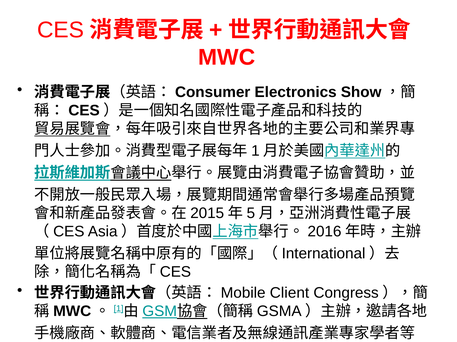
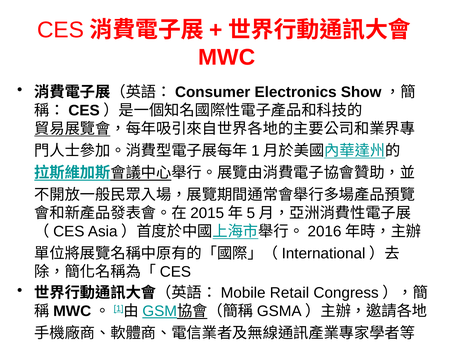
Client: Client -> Retail (290, 294)
